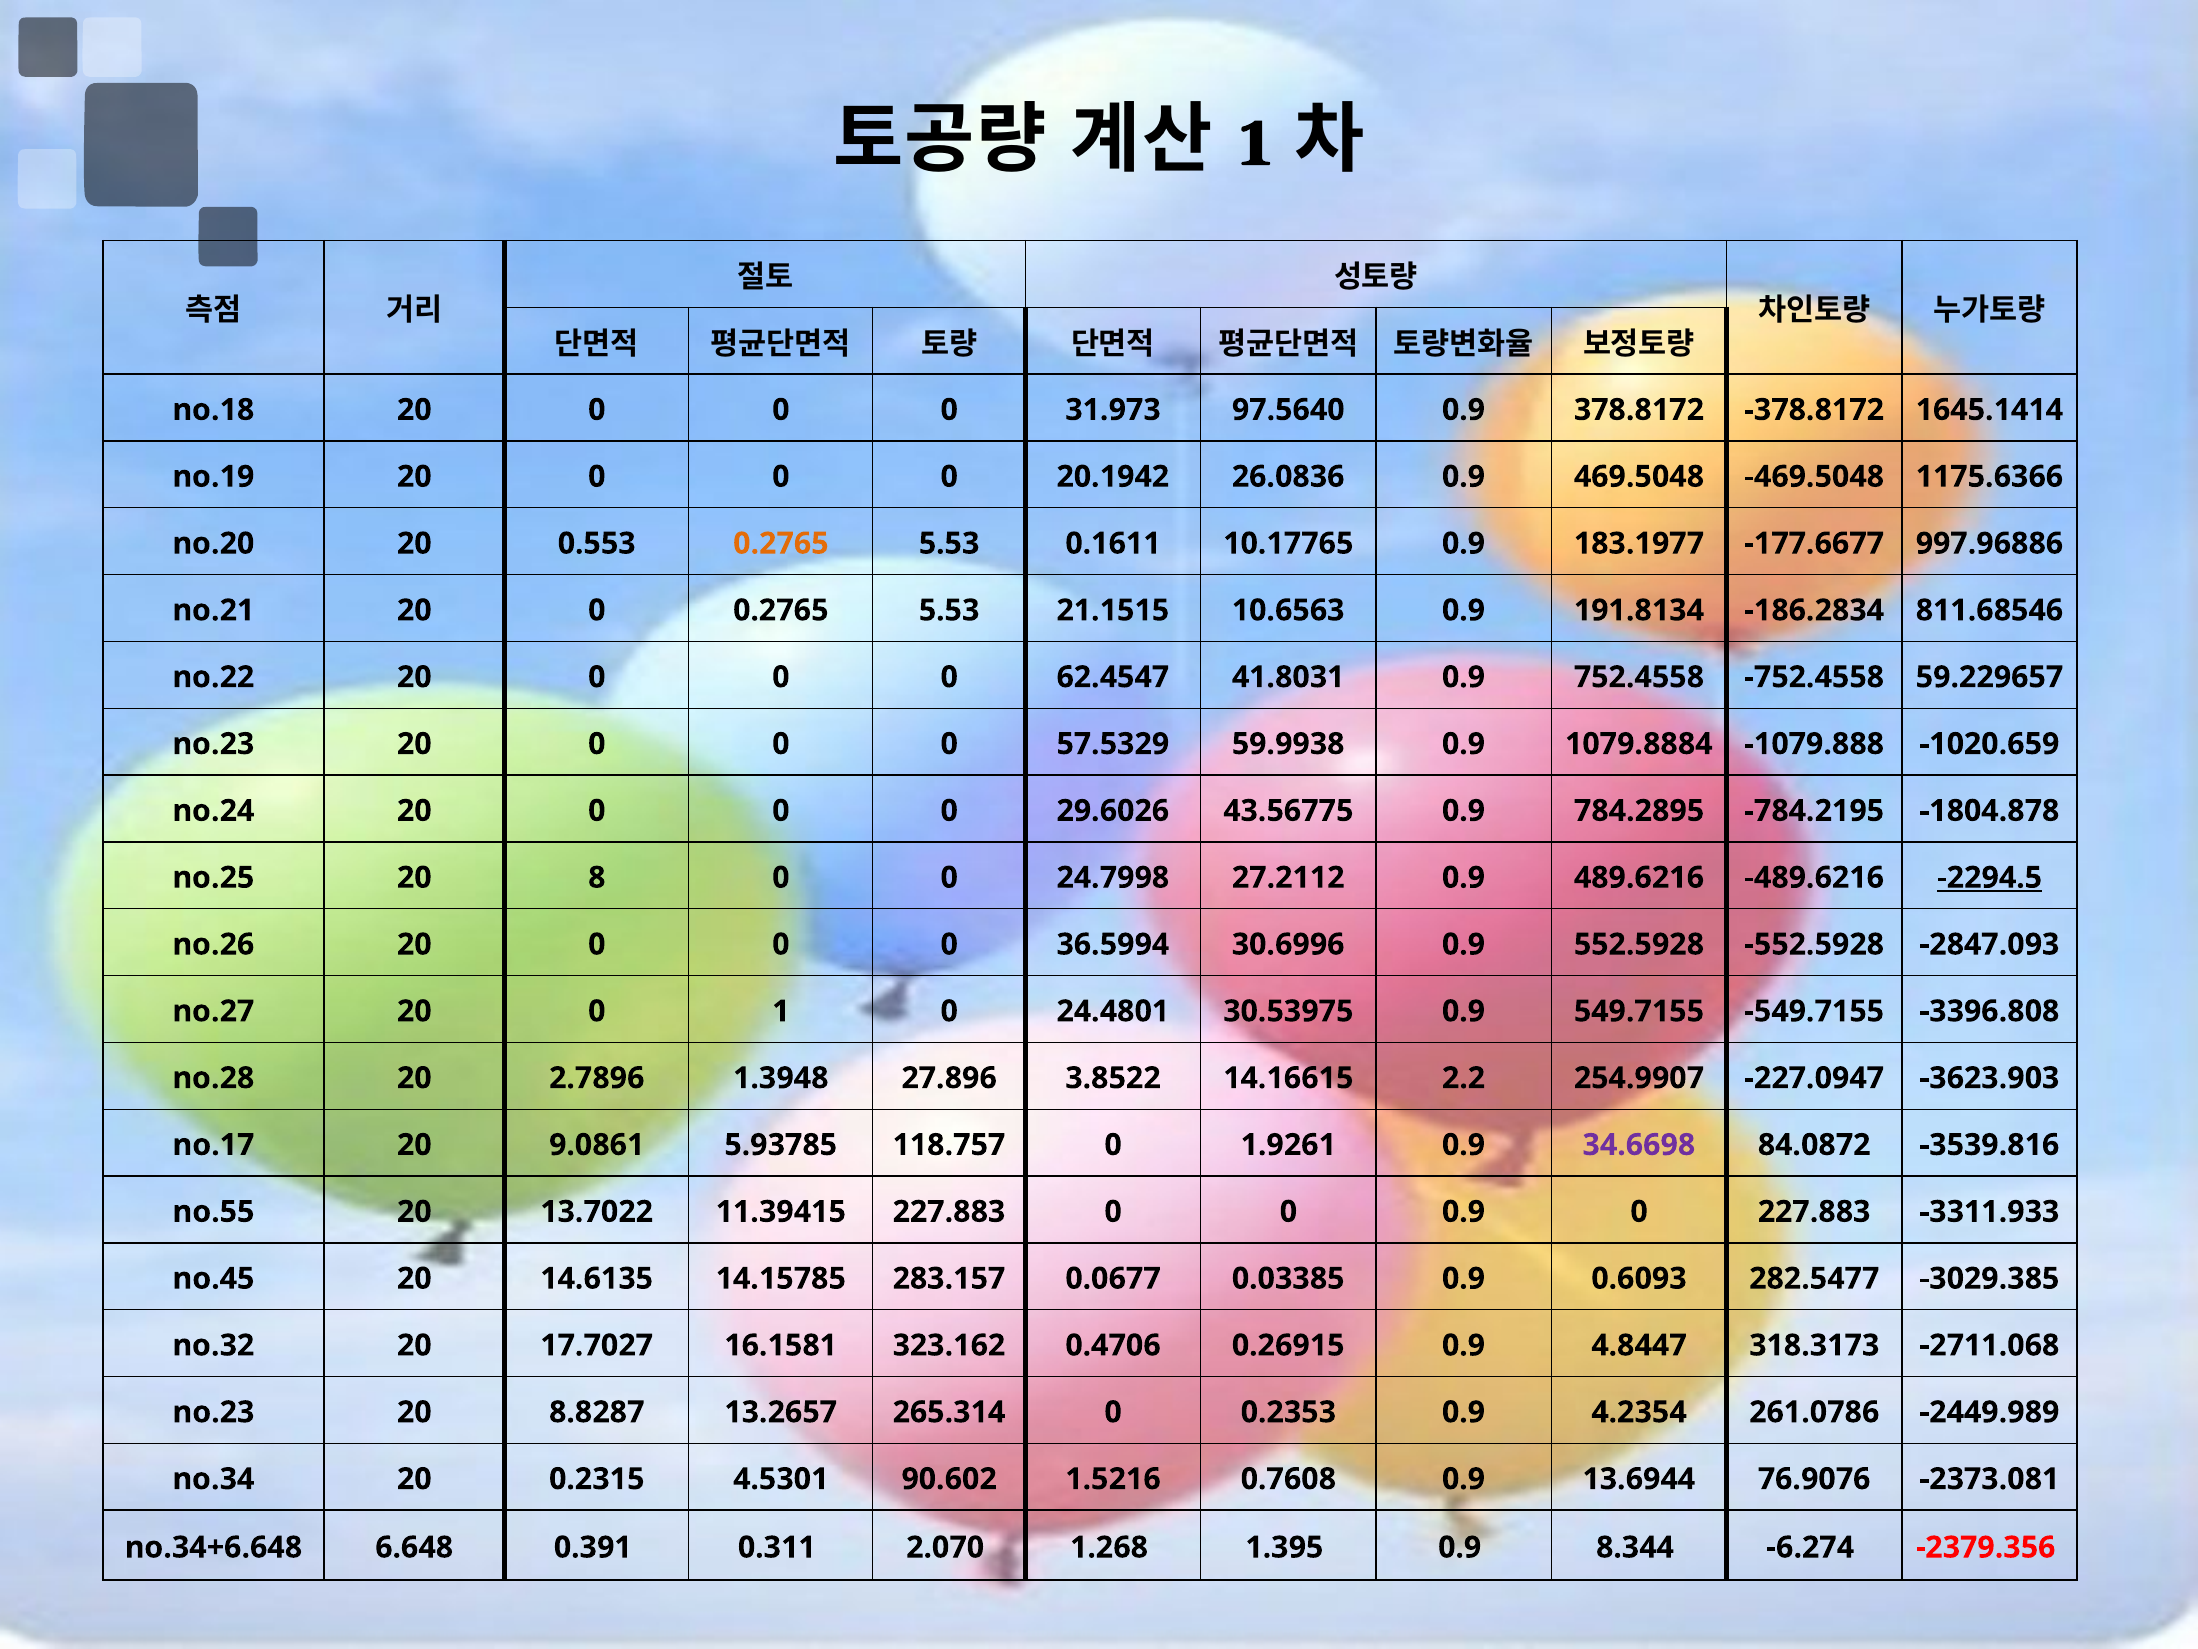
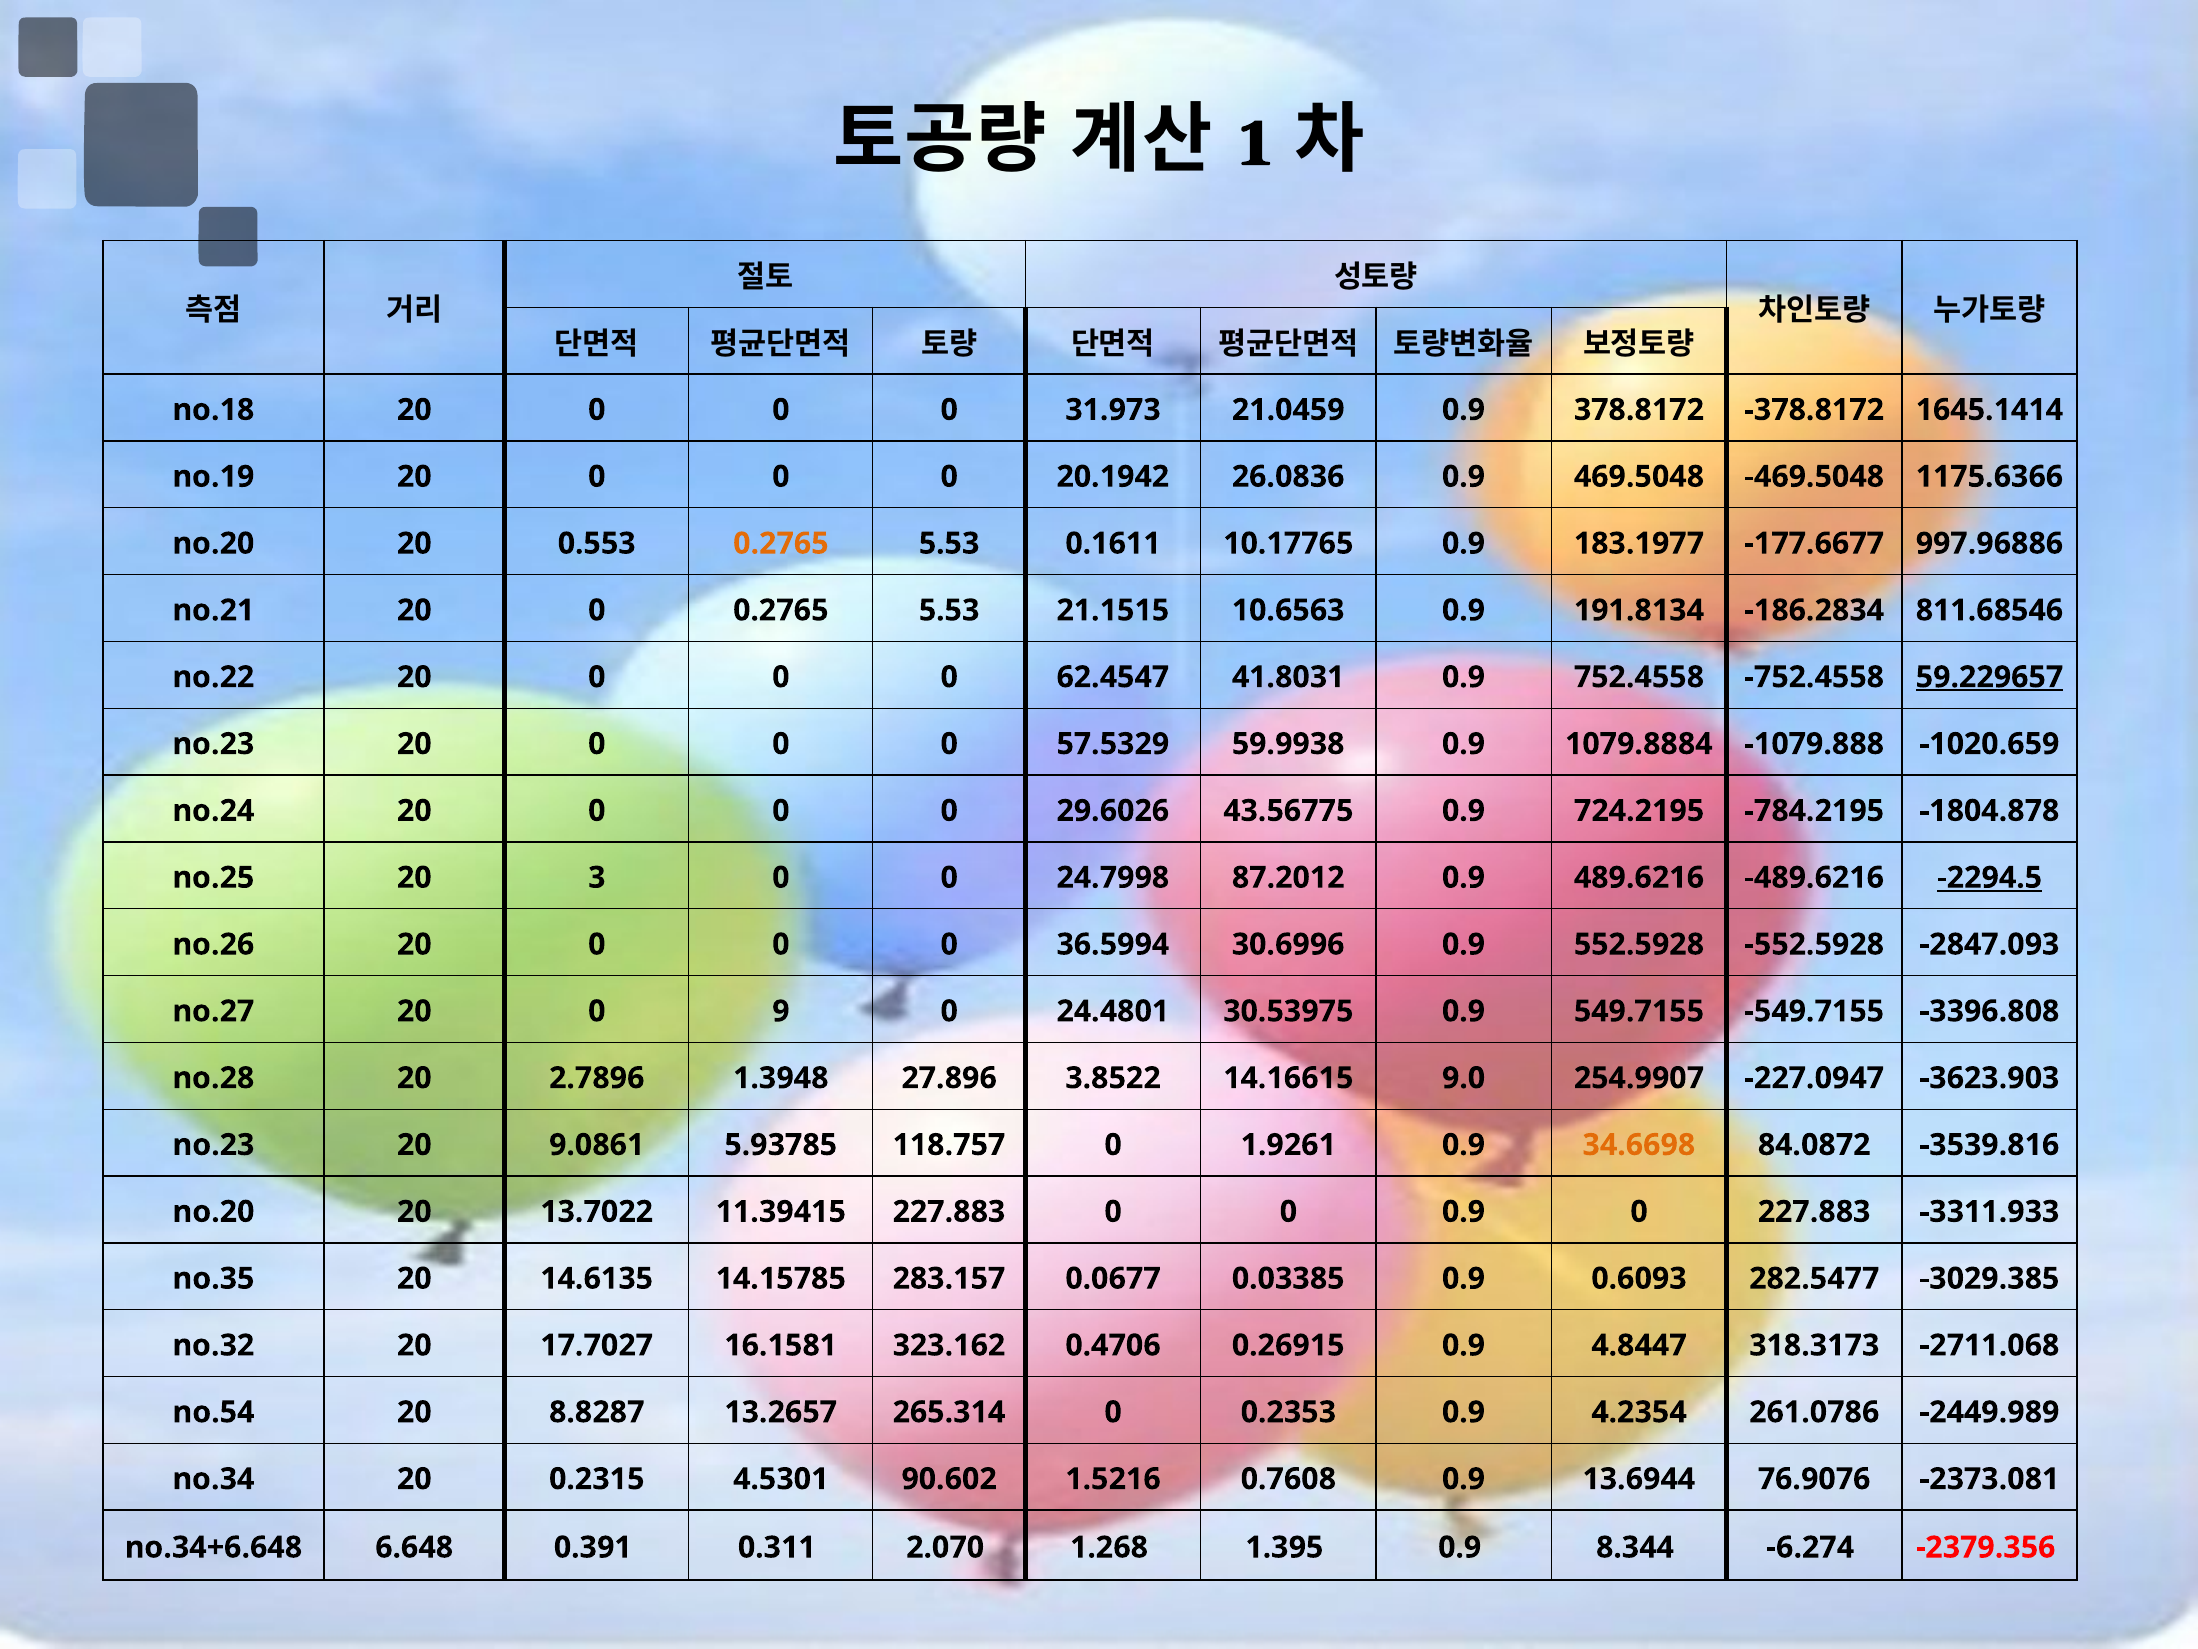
97.5640: 97.5640 -> 21.0459 (1288, 410)
59.229657 underline: none -> present (1990, 677)
784.2895: 784.2895 -> 724.2195 (1639, 811)
8: 8 -> 3 (597, 877)
27.2112: 27.2112 -> 87.2012 (1288, 877)
0 1: 1 -> 9 (781, 1011)
2.2: 2.2 -> 9.0 (1464, 1078)
no.17: no.17 -> no.23 (213, 1145)
34.6698 colour: purple -> orange (1639, 1145)
no.55: no.55 -> no.20 (213, 1211)
no.45: no.45 -> no.35 (213, 1278)
no.23: no.23 -> no.54 (213, 1412)
